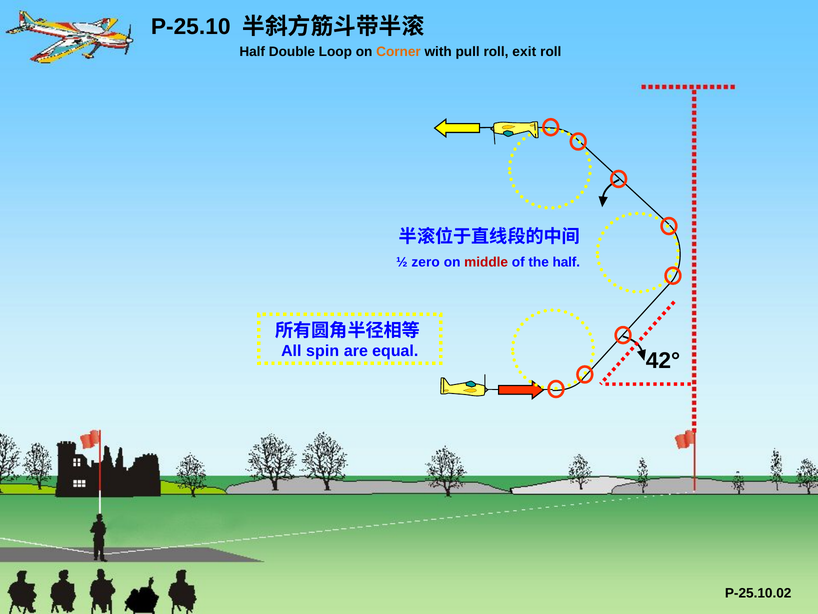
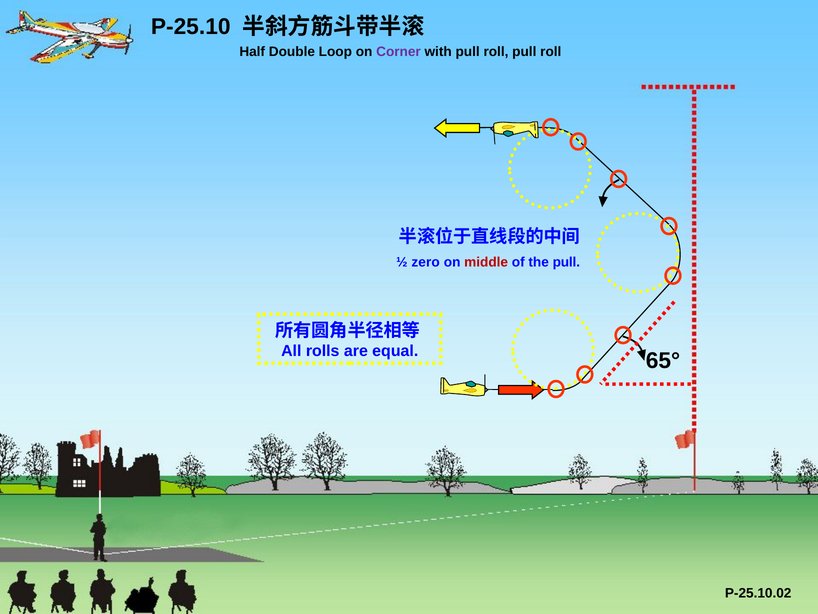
Corner colour: orange -> purple (398, 52)
roll exit: exit -> pull (524, 52)
the half: half -> pull (566, 262)
spin: spin -> rolls (323, 351)
42°: 42° -> 65° (663, 360)
